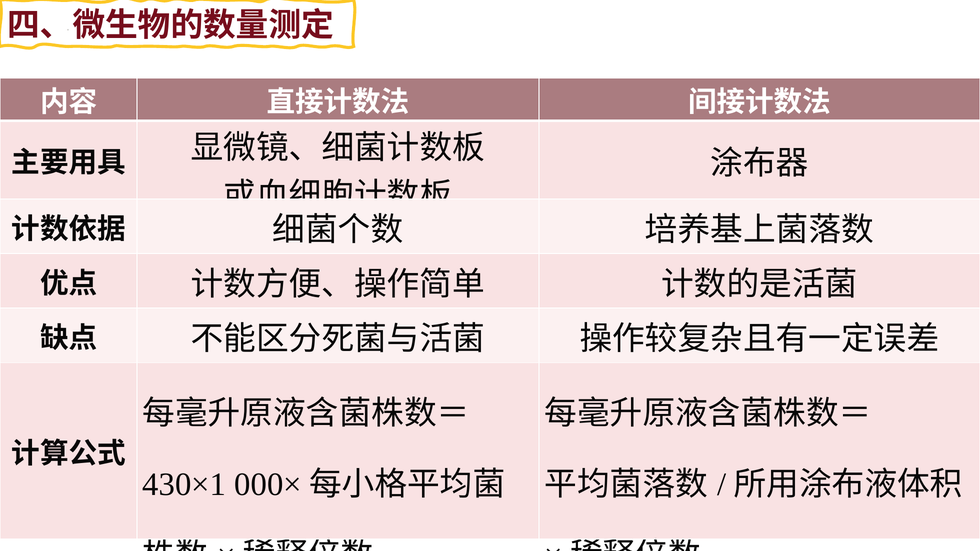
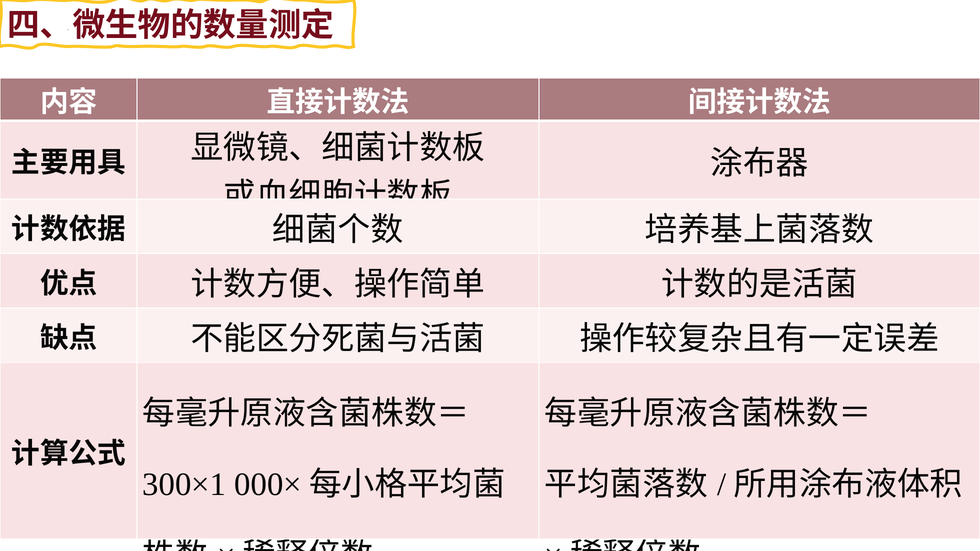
430×1: 430×1 -> 300×1 (184, 485)
